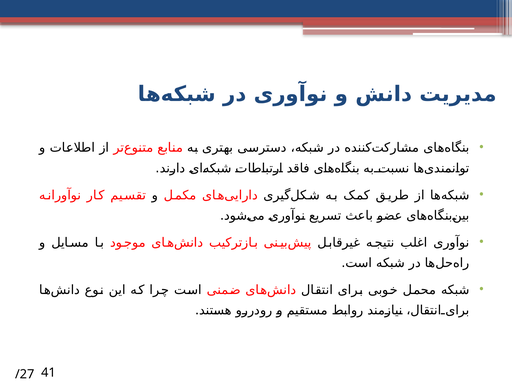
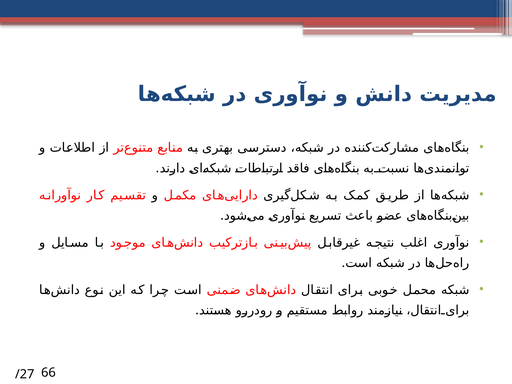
41: 41 -> 66 (48, 373)
